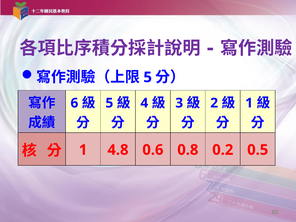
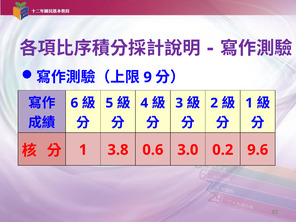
5: 5 -> 9 (148, 77)
4.8: 4.8 -> 3.8 (118, 150)
0.8: 0.8 -> 3.0 (188, 150)
0.5: 0.5 -> 9.6 (258, 150)
